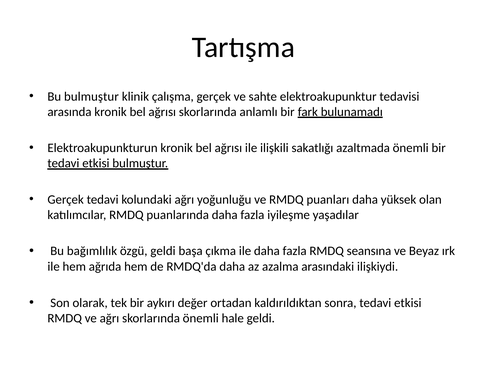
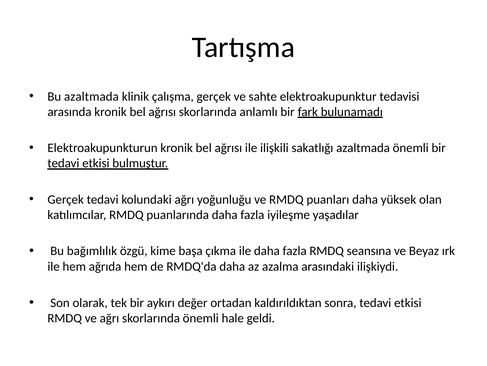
Bu bulmuştur: bulmuştur -> azaltmada (91, 96)
özgü geldi: geldi -> kime (163, 251)
